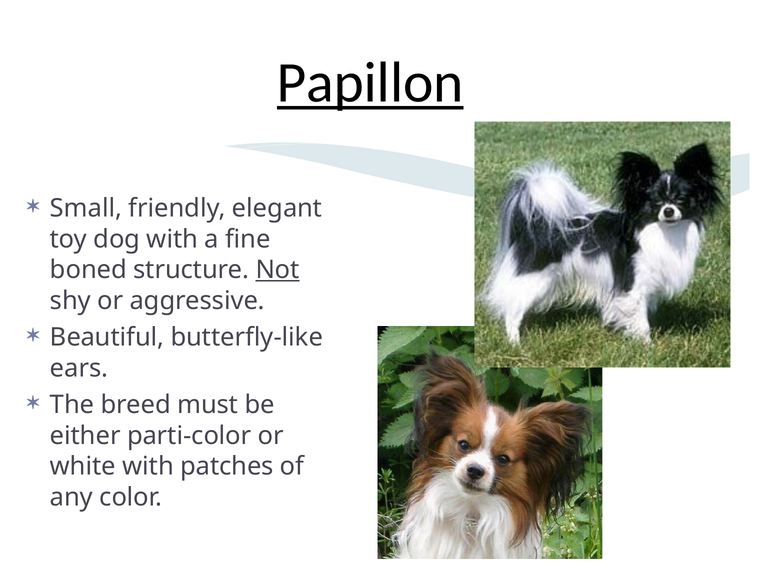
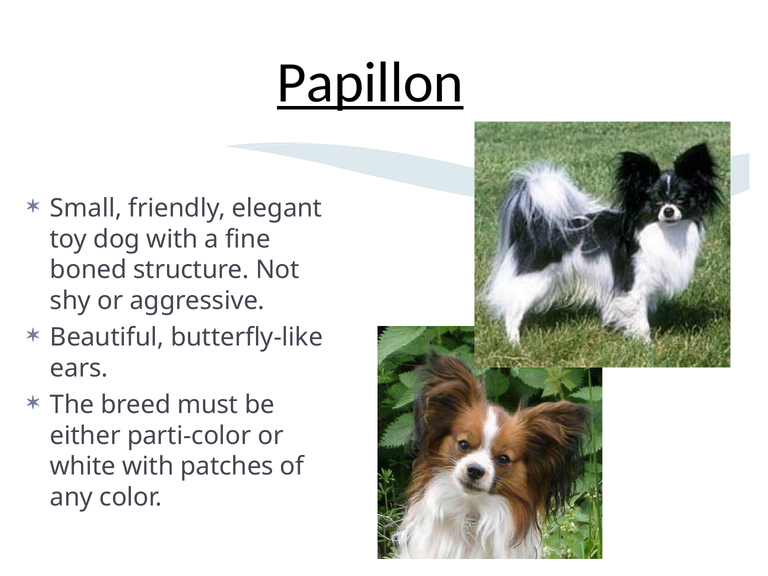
Not underline: present -> none (278, 270)
